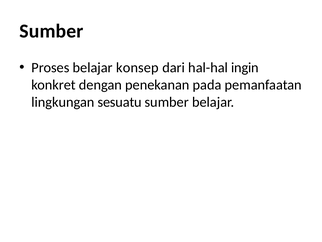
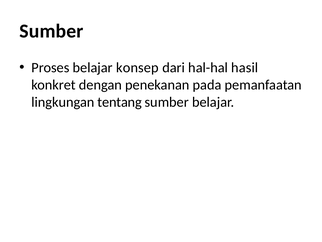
ingin: ingin -> hasil (245, 68)
sesuatu: sesuatu -> tentang (120, 102)
